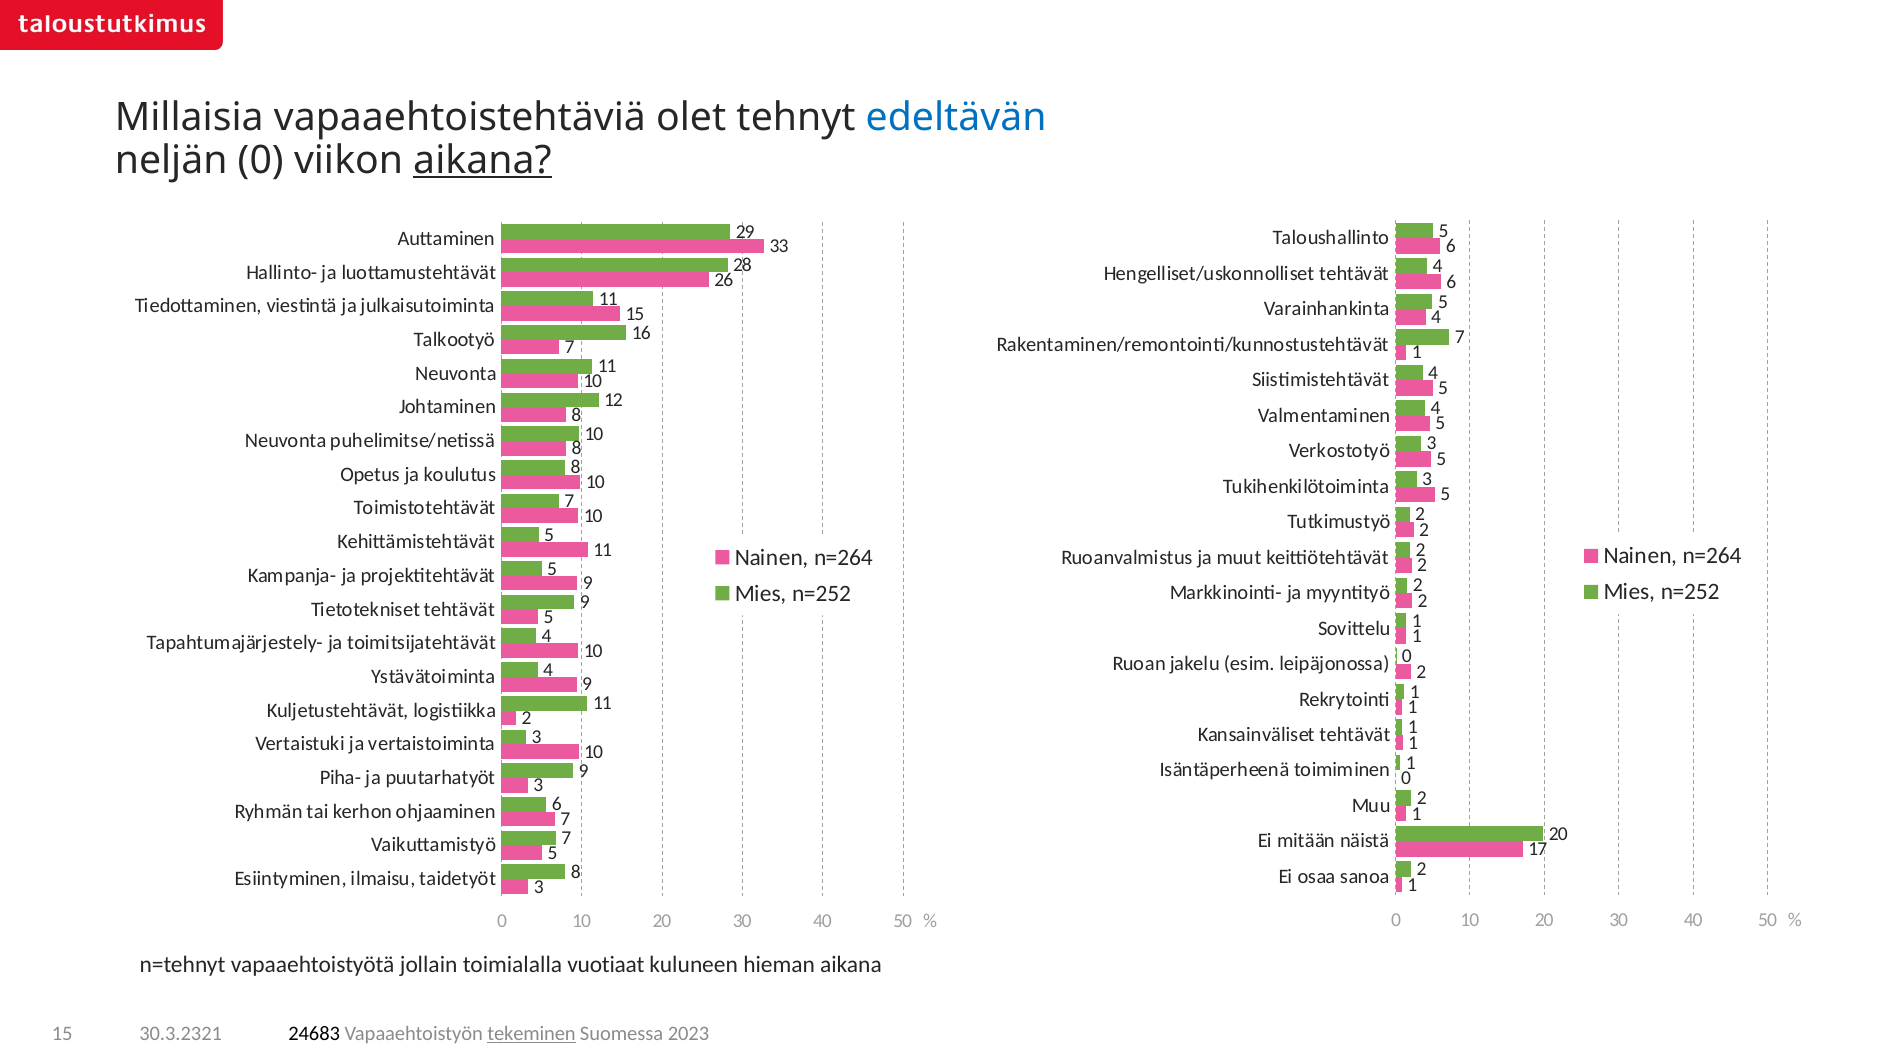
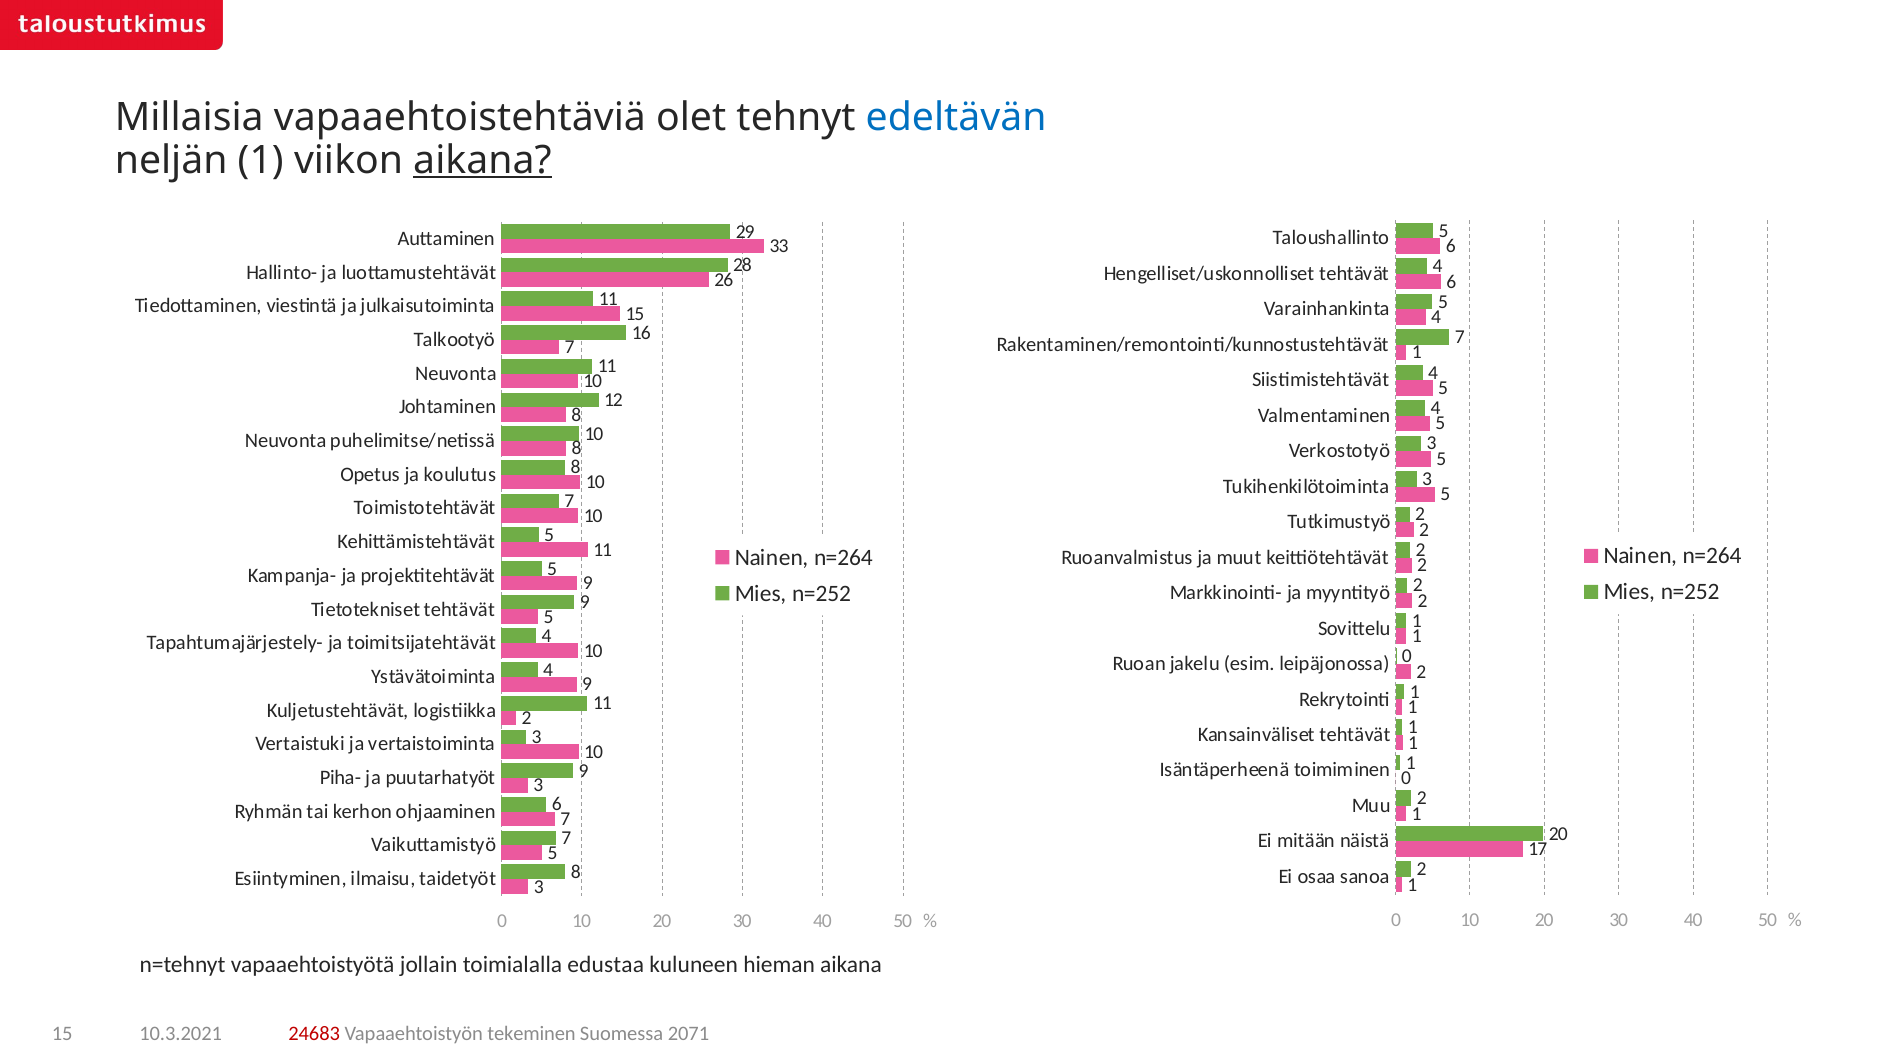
neljän 0: 0 -> 1 (261, 160)
vuotiaat: vuotiaat -> edustaa (606, 964)
30.3.2321: 30.3.2321 -> 10.3.2021 (181, 1034)
24683 colour: black -> red (314, 1033)
tekeminen underline: present -> none (532, 1033)
2023: 2023 -> 2071 (688, 1033)
